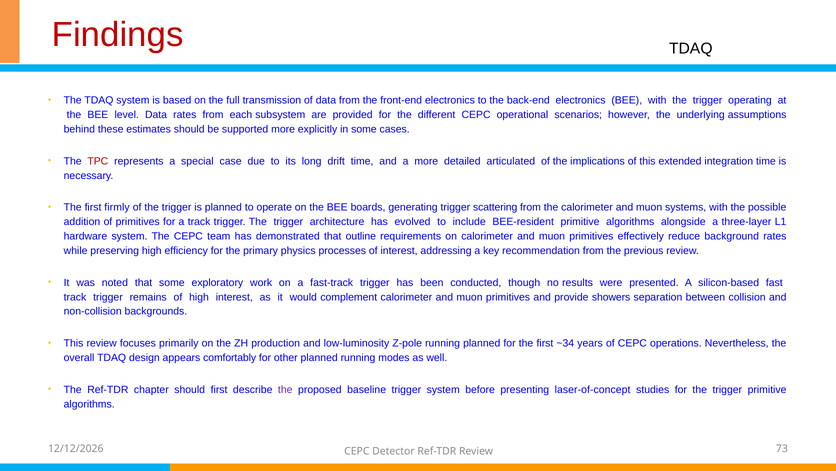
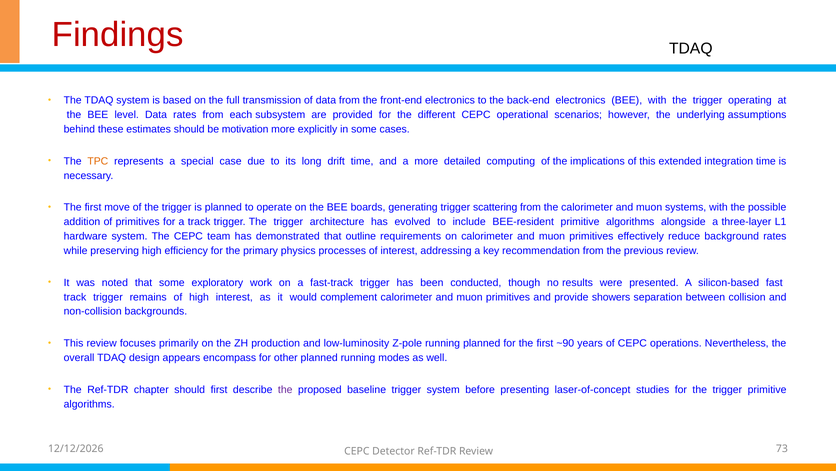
supported: supported -> motivation (245, 129)
TPC colour: red -> orange (98, 161)
articulated: articulated -> computing (511, 161)
firmly: firmly -> move (117, 207)
~34: ~34 -> ~90 (565, 343)
comfortably: comfortably -> encompass (230, 357)
